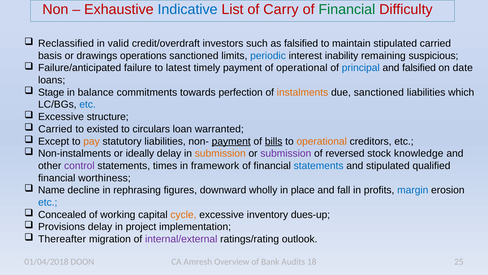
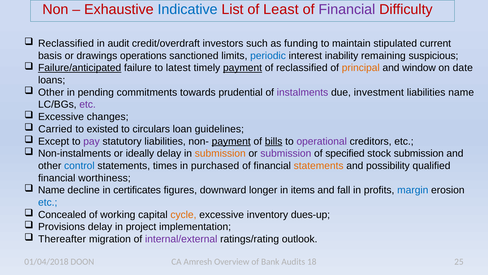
Carry: Carry -> Least (281, 10)
Financial colour: green -> purple (347, 10)
valid: valid -> audit (118, 43)
as falsified: falsified -> funding (301, 43)
stipulated carried: carried -> current (435, 43)
Failure/anticipated underline: none -> present (80, 68)
payment underline: none -> present (243, 68)
of operational: operational -> reclassified (302, 68)
principal colour: blue -> orange (361, 68)
and falsified: falsified -> window (419, 68)
Stage: Stage -> Other (51, 92)
balance: balance -> pending (96, 92)
perfection: perfection -> prudential (241, 92)
instalments colour: orange -> purple (303, 92)
due sanctioned: sanctioned -> investment (379, 92)
liabilities which: which -> name (461, 92)
etc colour: blue -> purple (88, 104)
structure: structure -> changes (108, 117)
warranted: warranted -> guidelines (219, 129)
pay colour: orange -> purple (92, 141)
operational colour: orange -> purple (322, 141)
reversed: reversed -> specified (345, 153)
stock knowledge: knowledge -> submission (419, 153)
control colour: purple -> blue (79, 165)
framework: framework -> purchased (215, 165)
statements colour: blue -> orange (319, 165)
and stipulated: stipulated -> possibility (388, 165)
rephrasing: rephrasing -> certificates (137, 190)
wholly: wholly -> longer (263, 190)
place: place -> items (303, 190)
